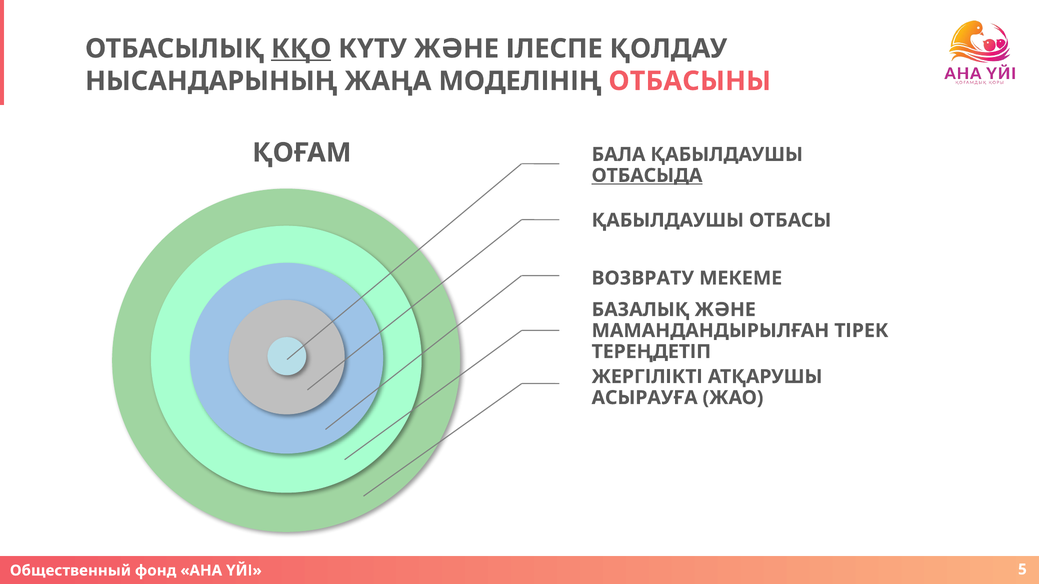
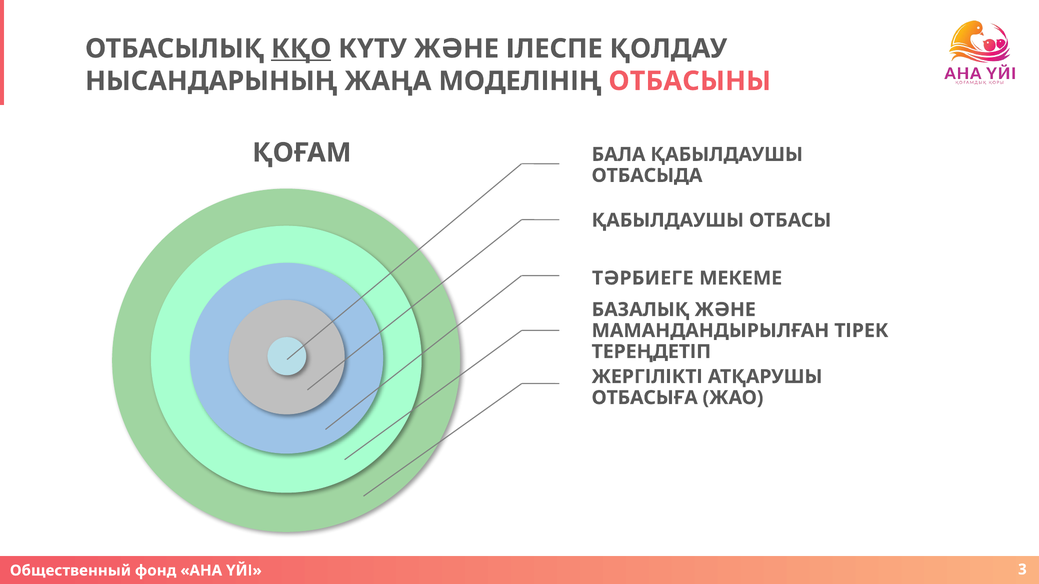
ОТБАСЫДА underline: present -> none (647, 176)
ВОЗВРАТУ: ВОЗВРАТУ -> ТӘРБИЕГЕ (643, 278)
АСЫРАУҒА: АСЫРАУҒА -> ОТБАСЫҒА (645, 398)
5: 5 -> 3 (1022, 570)
